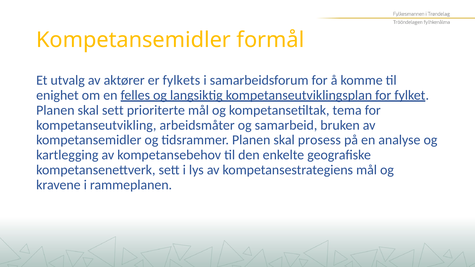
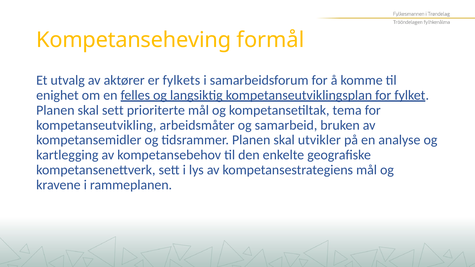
Kompetansemidler: Kompetansemidler -> Kompetanseheving (134, 40)
prosess: prosess -> utvikler (319, 140)
